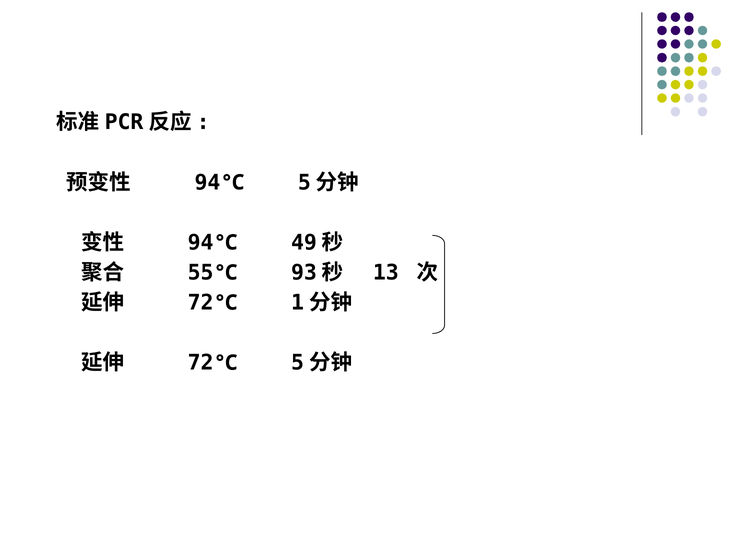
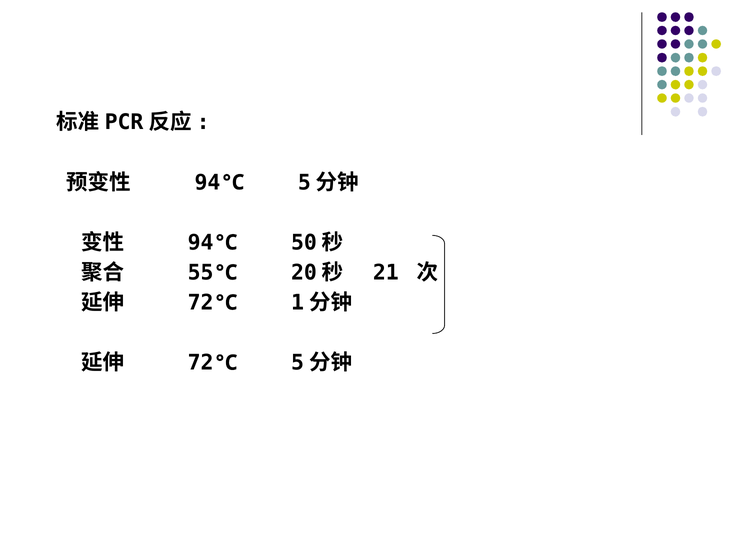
49: 49 -> 50 (304, 243)
93: 93 -> 20 (304, 273)
13: 13 -> 21 (386, 273)
